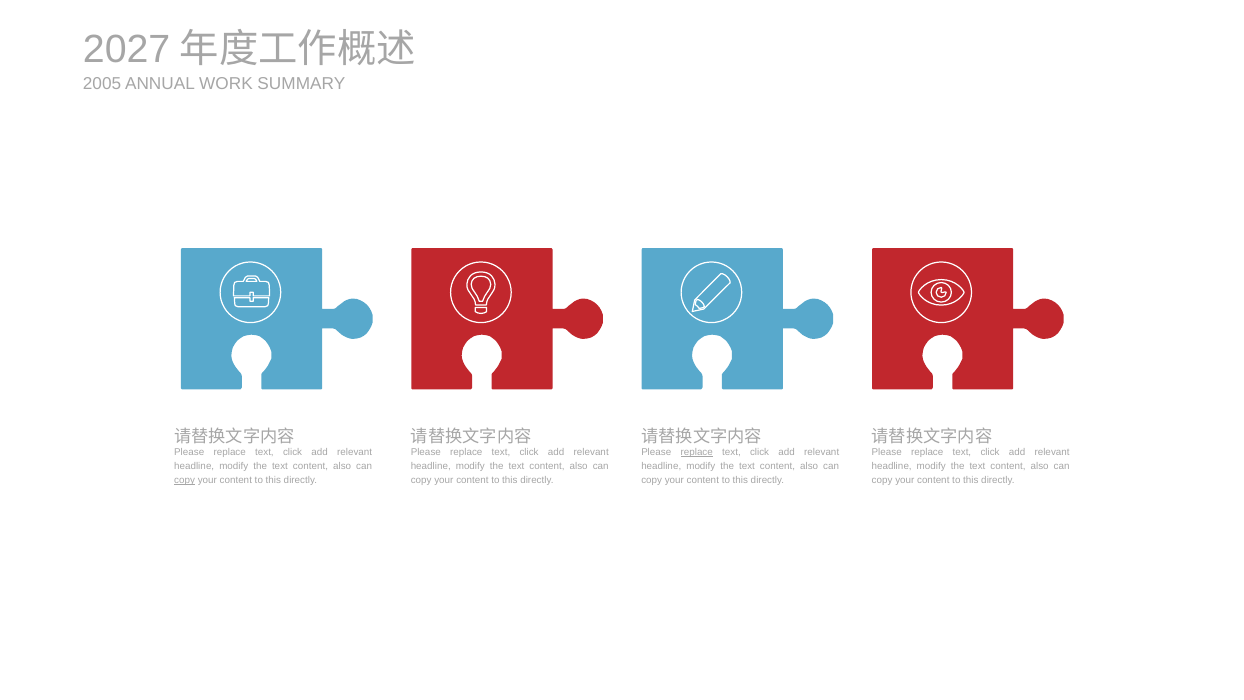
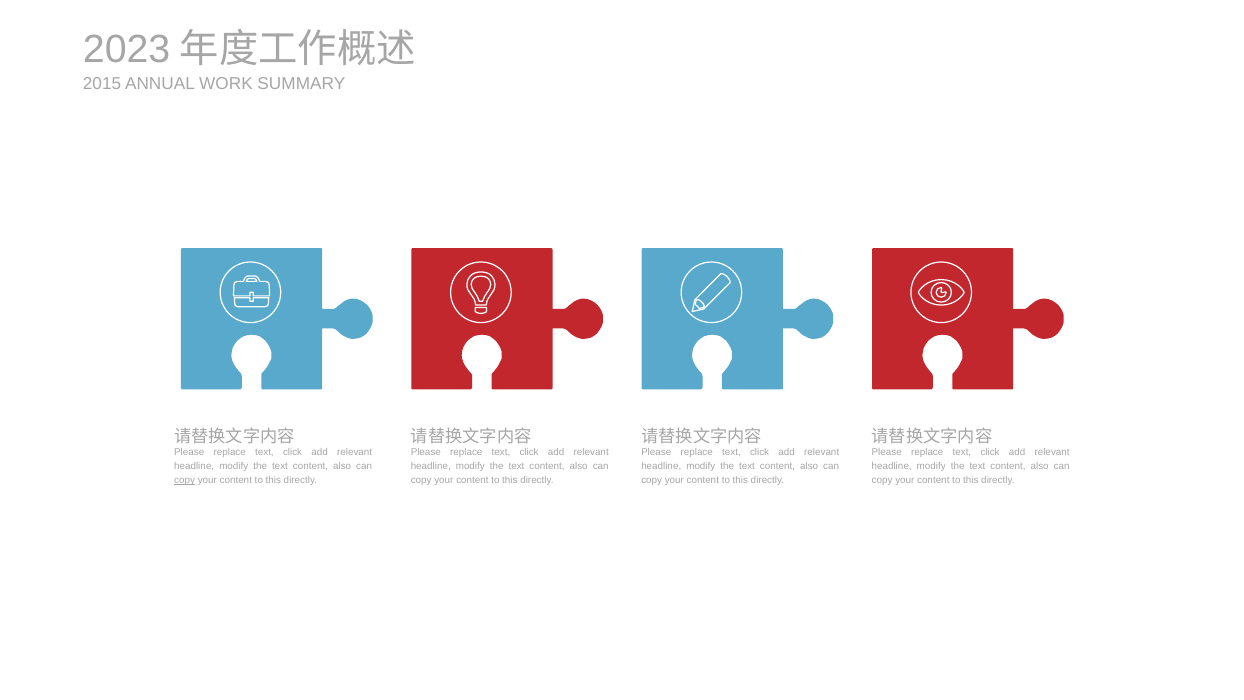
2027: 2027 -> 2023 (127, 49)
2005: 2005 -> 2015 (102, 83)
replace underline: present -> none (697, 452)
